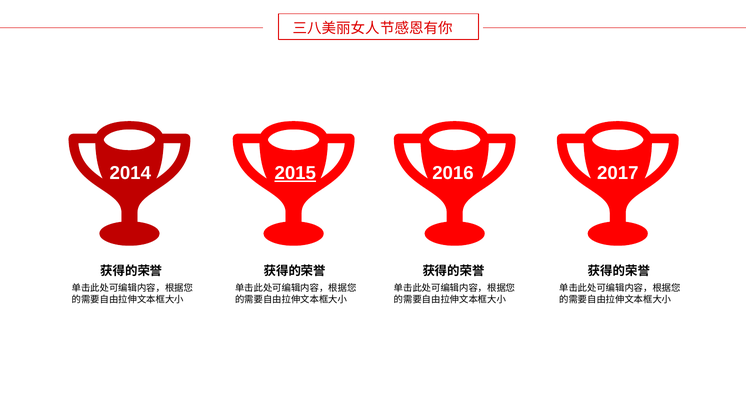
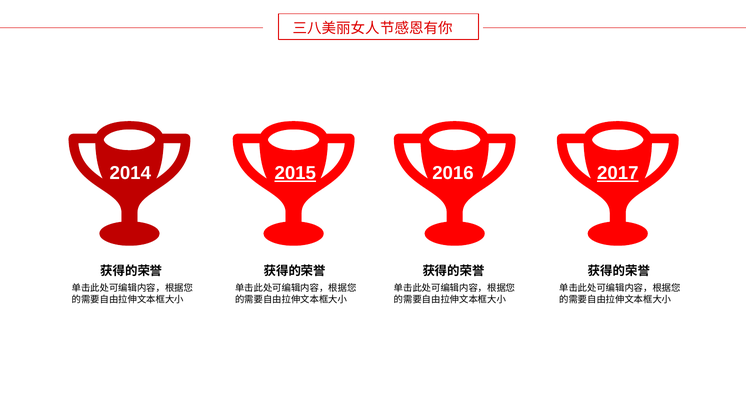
2017 underline: none -> present (618, 173)
